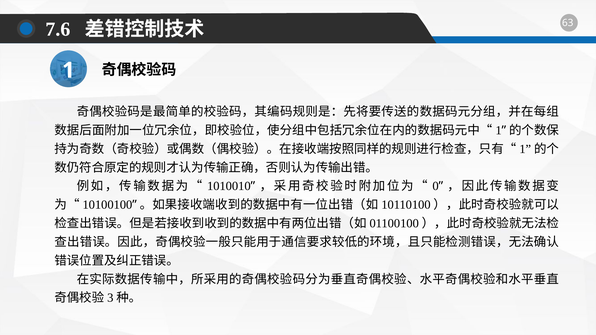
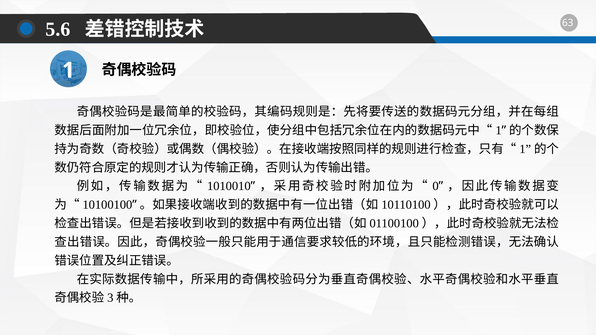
7.6: 7.6 -> 5.6 (58, 29)
